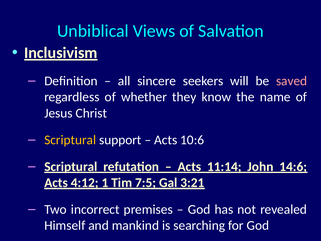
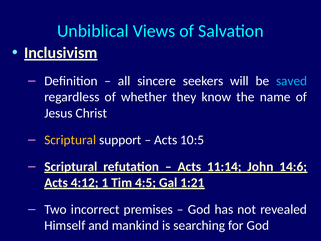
saved colour: pink -> light blue (292, 81)
10:6: 10:6 -> 10:5 (192, 140)
7:5: 7:5 -> 4:5 (146, 183)
3:21: 3:21 -> 1:21 (192, 183)
